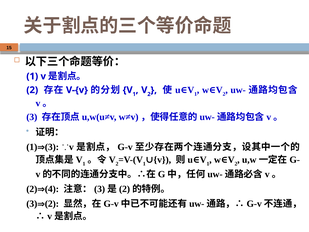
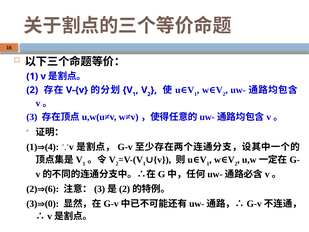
3: 3 -> 4 (52, 147)
4: 4 -> 6 (52, 189)
2: 2 -> 0 (52, 204)
